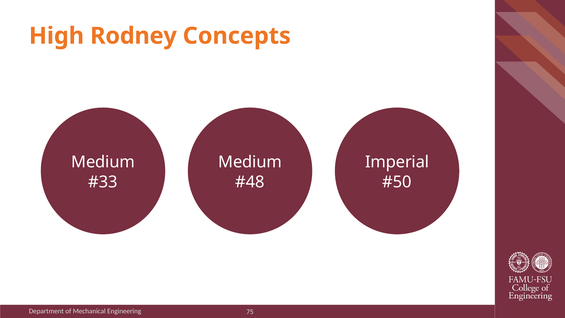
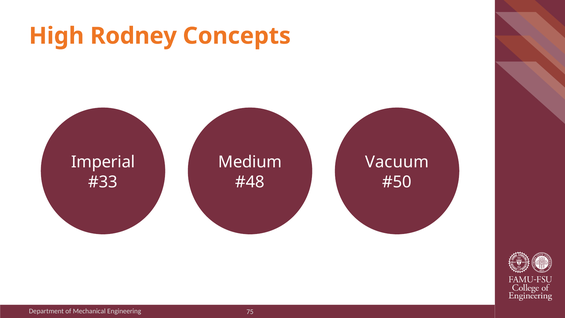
Medium: Medium -> Imperial (103, 162)
Imperial: Imperial -> Vacuum (397, 162)
